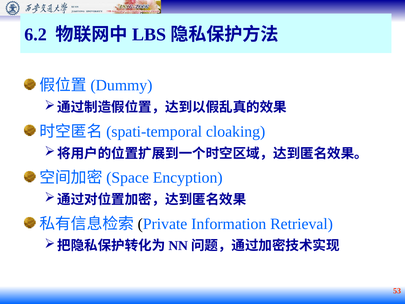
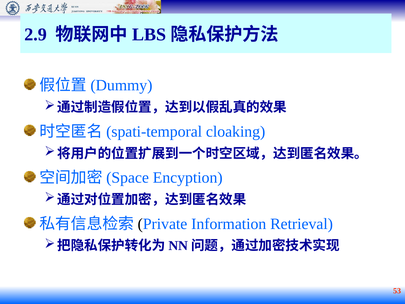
6.2: 6.2 -> 2.9 (36, 35)
